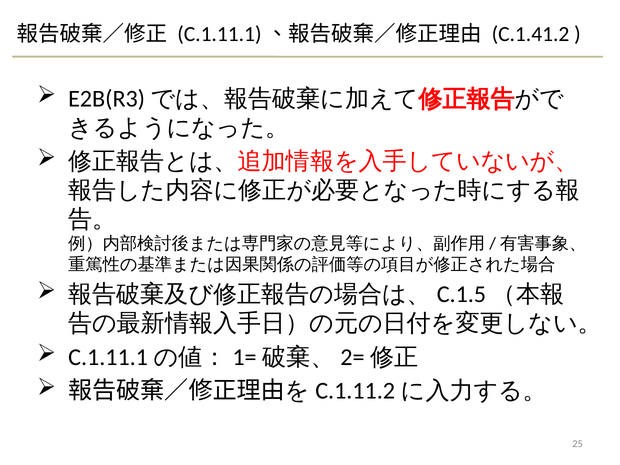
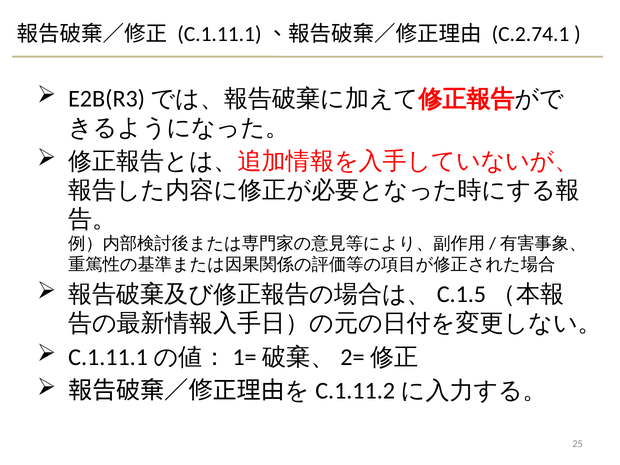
C.1.41.2: C.1.41.2 -> C.2.74.1 (530, 34)
